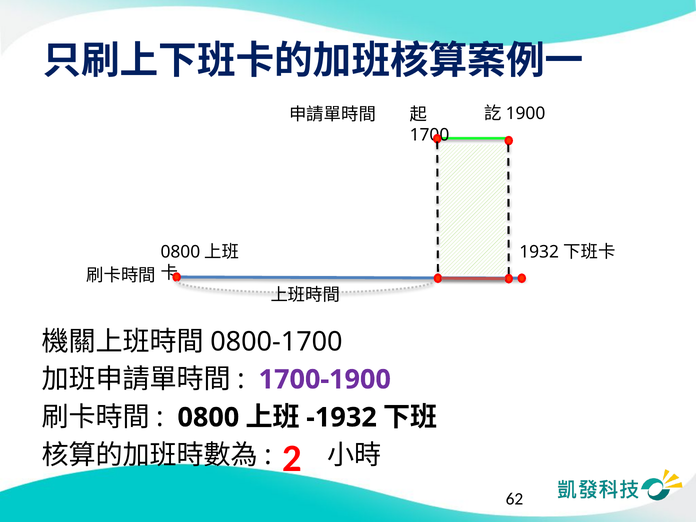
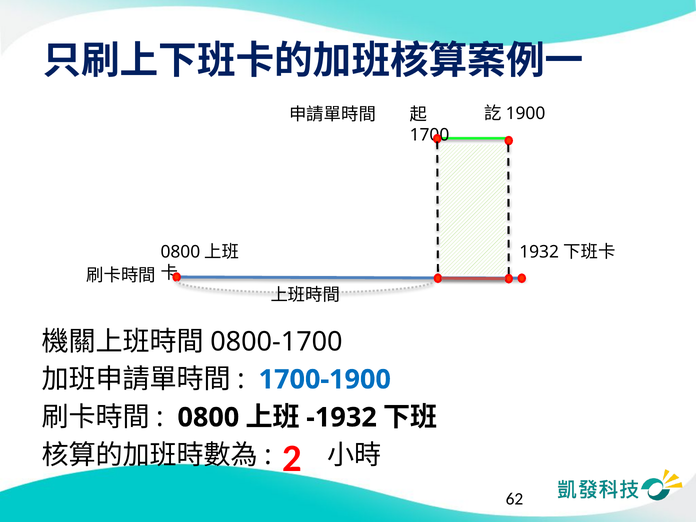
1700-1900 colour: purple -> blue (325, 380)
